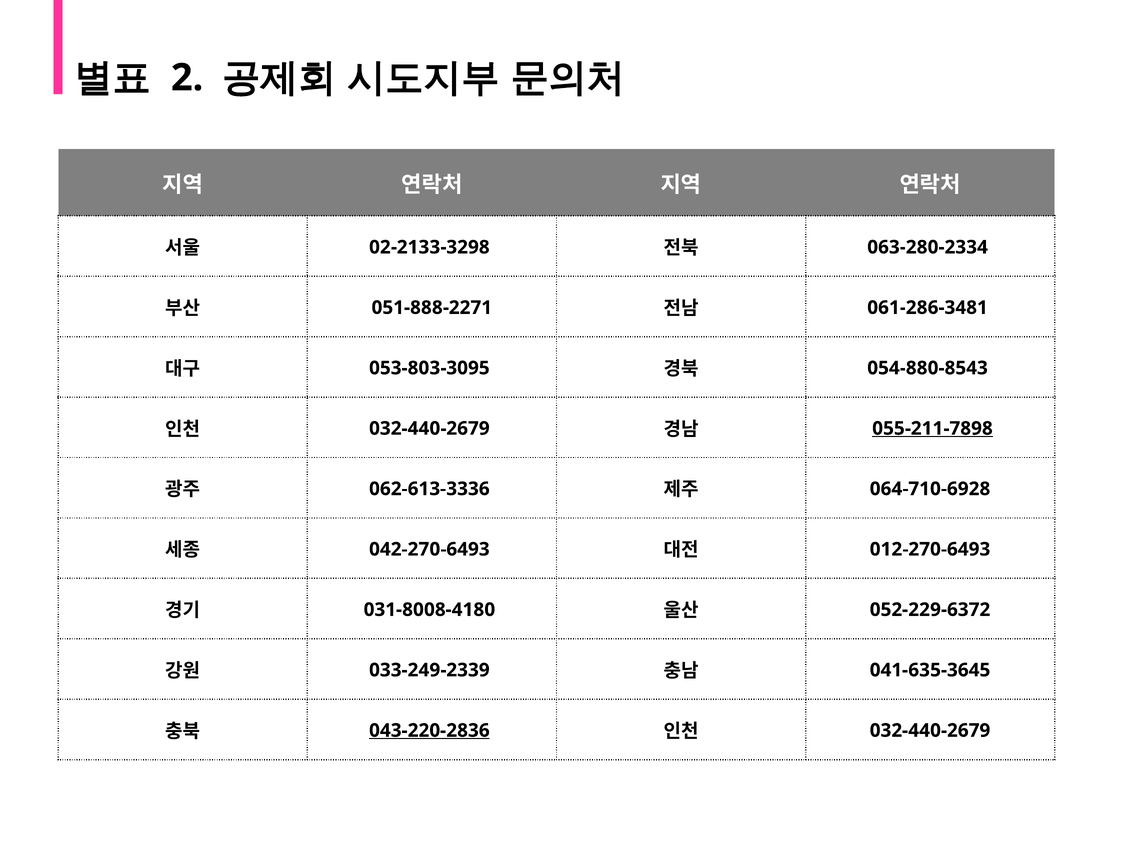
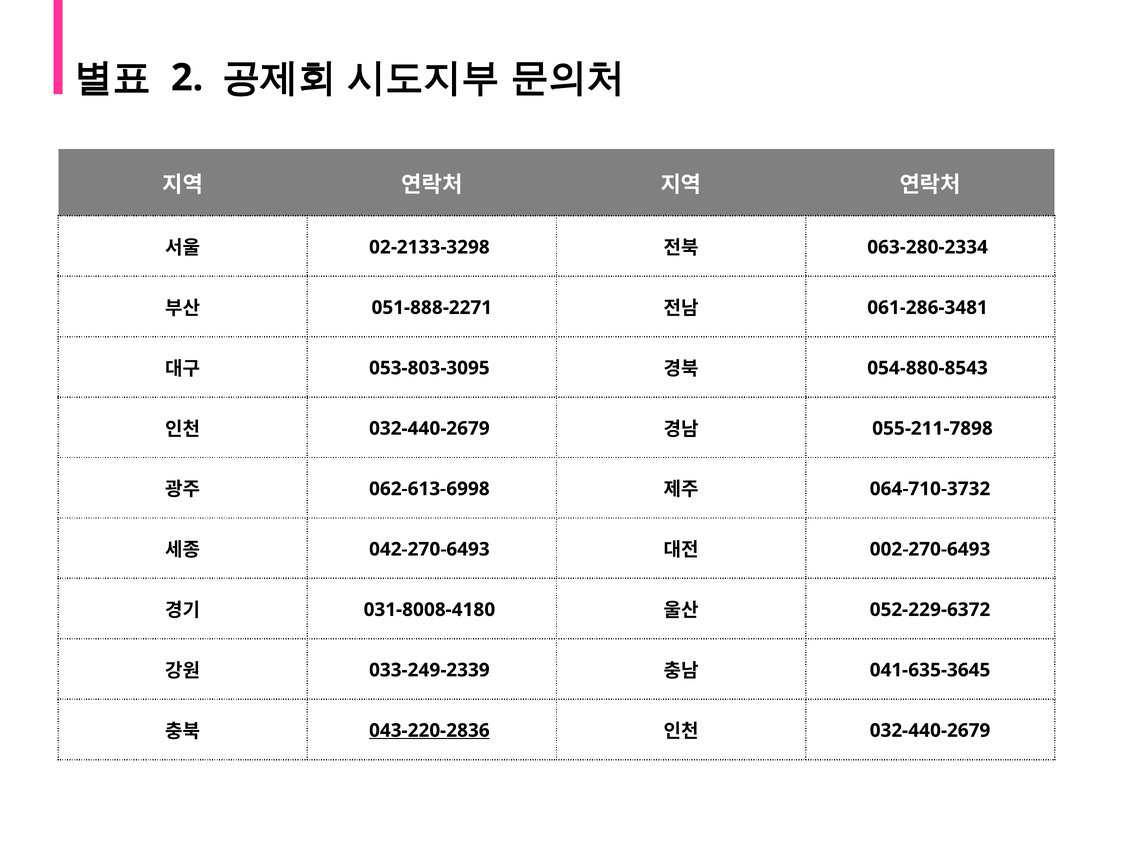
055-211-7898 underline: present -> none (932, 428)
062-613-3336: 062-613-3336 -> 062-613-6998 (429, 489)
064-710-6928: 064-710-6928 -> 064-710-3732 (930, 489)
012-270-6493: 012-270-6493 -> 002-270-6493 (930, 549)
